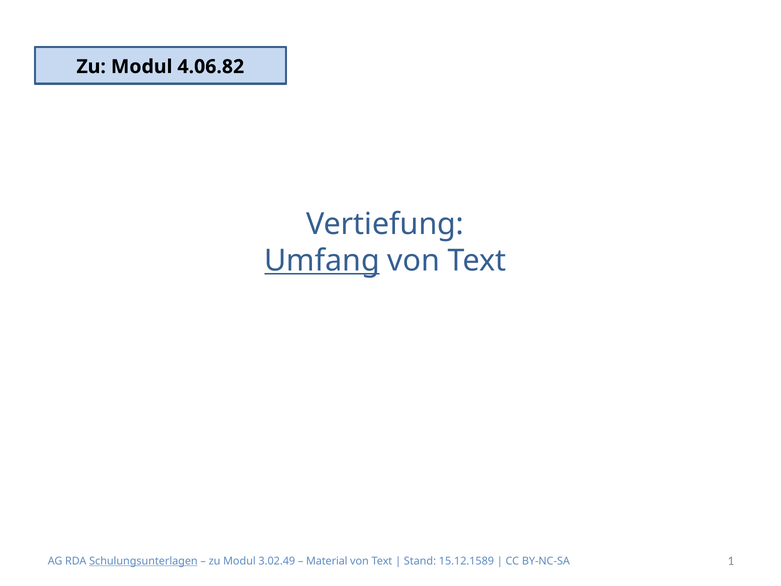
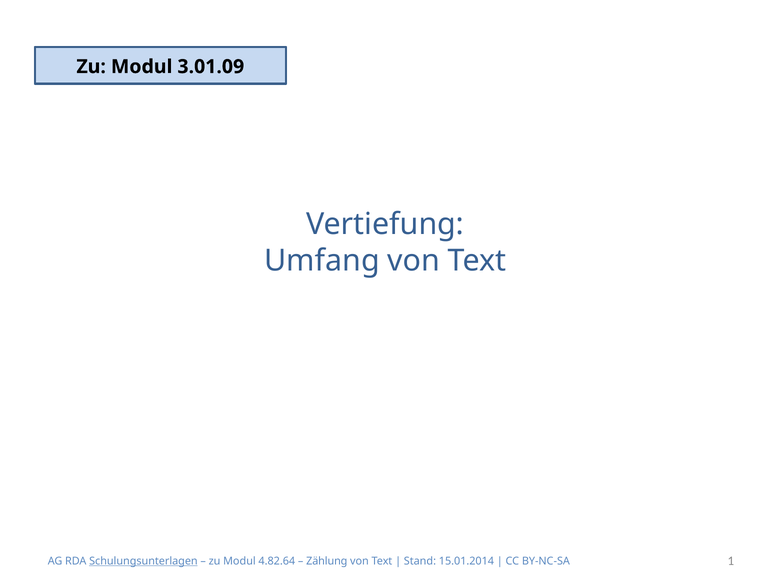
4.06.82: 4.06.82 -> 3.01.09 (211, 67)
Umfang underline: present -> none (322, 261)
3.02.49: 3.02.49 -> 4.82.64 (277, 561)
Material: Material -> Zählung (327, 561)
15.12.1589: 15.12.1589 -> 15.01.2014 (466, 561)
